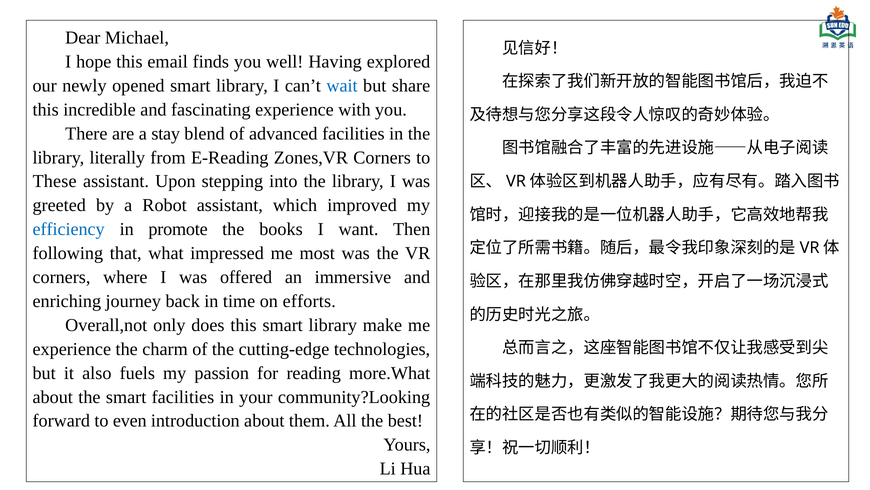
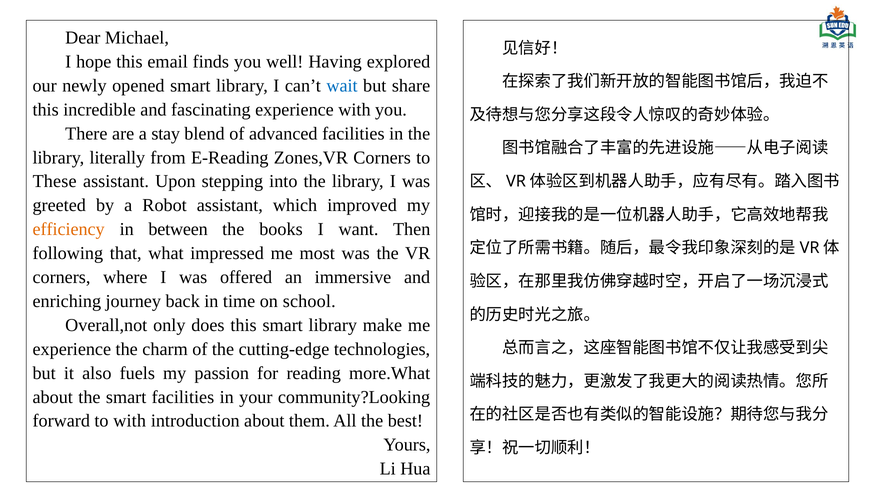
efficiency colour: blue -> orange (69, 229)
promote: promote -> between (178, 229)
efforts: efforts -> school (309, 301)
to even: even -> with (130, 420)
